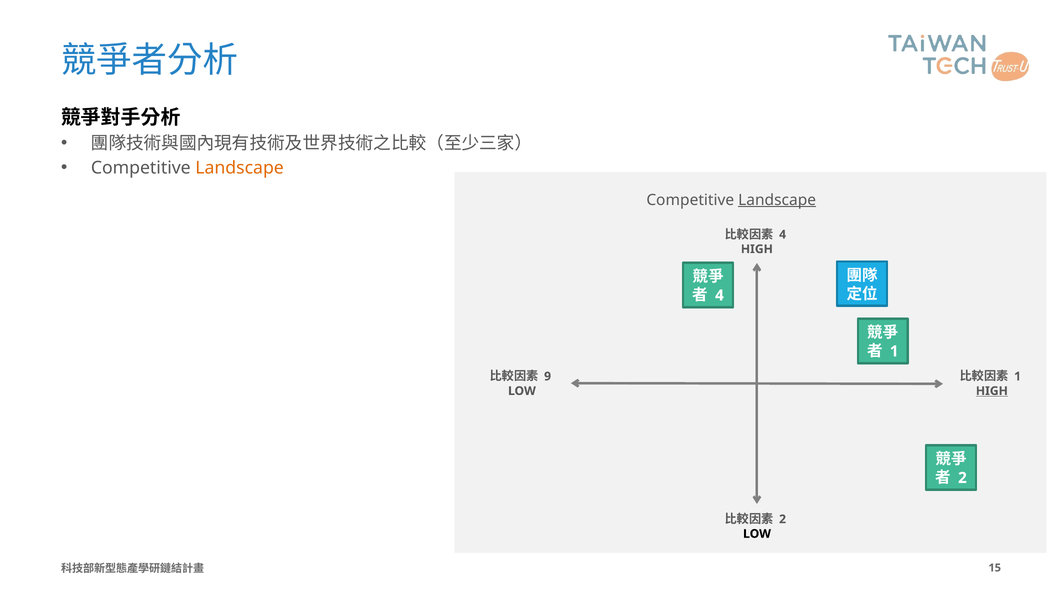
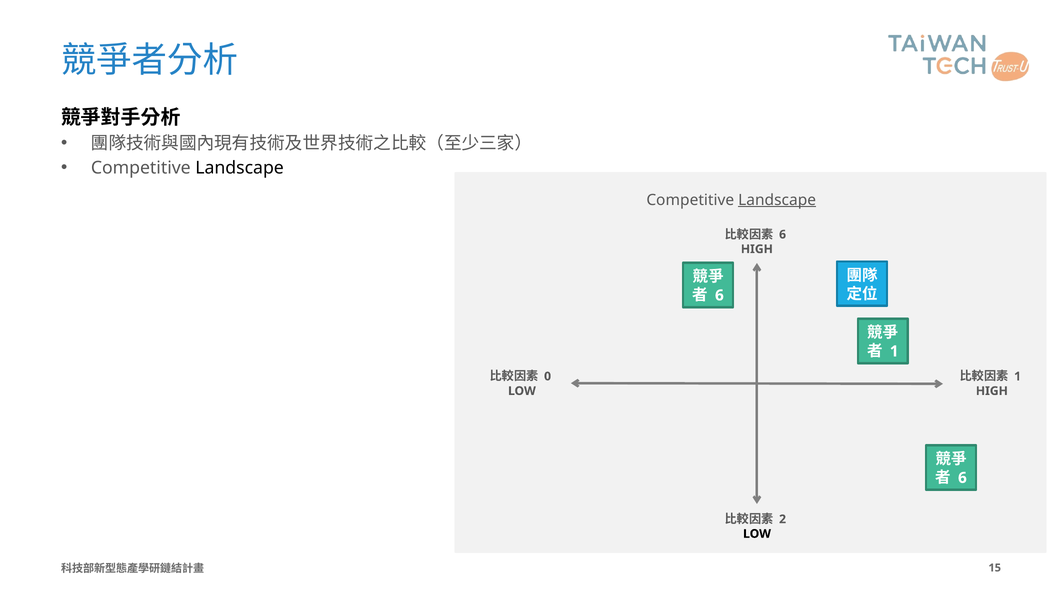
Landscape colour: orange -> black (240, 168)
4: 4 -> 6 (783, 235)
4: 4 -> 6 (719, 296)
9: 9 -> 0 (548, 377)
HIGH underline: present -> none (992, 391)
2: 2 -> 6 (962, 478)
